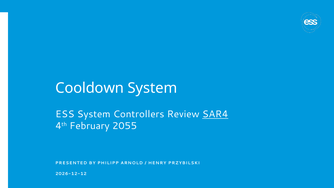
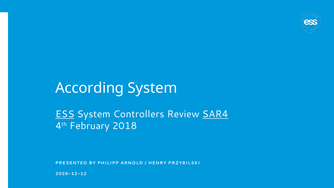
Cooldown: Cooldown -> According (90, 88)
ESS underline: none -> present (65, 114)
2055: 2055 -> 2018 (125, 126)
